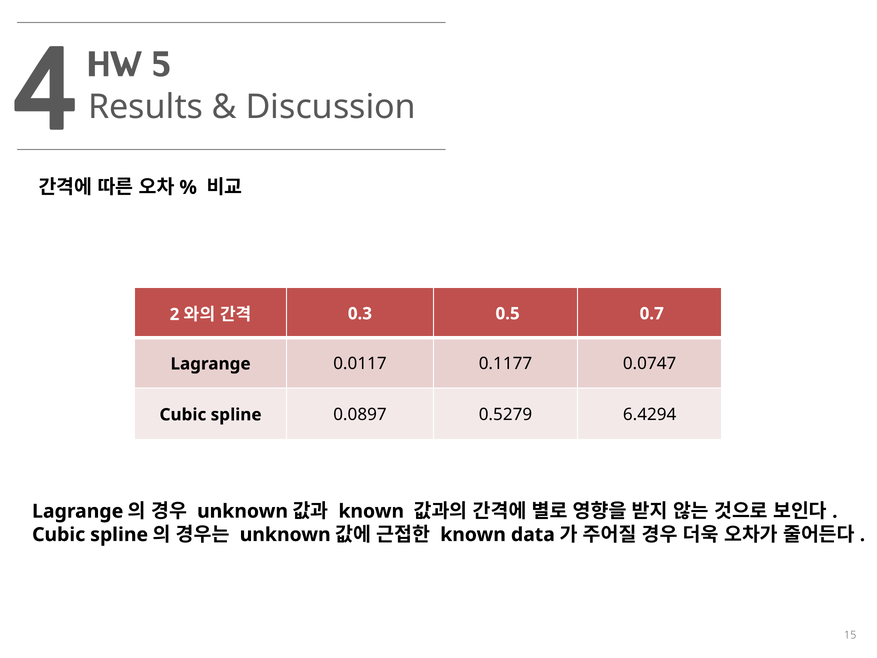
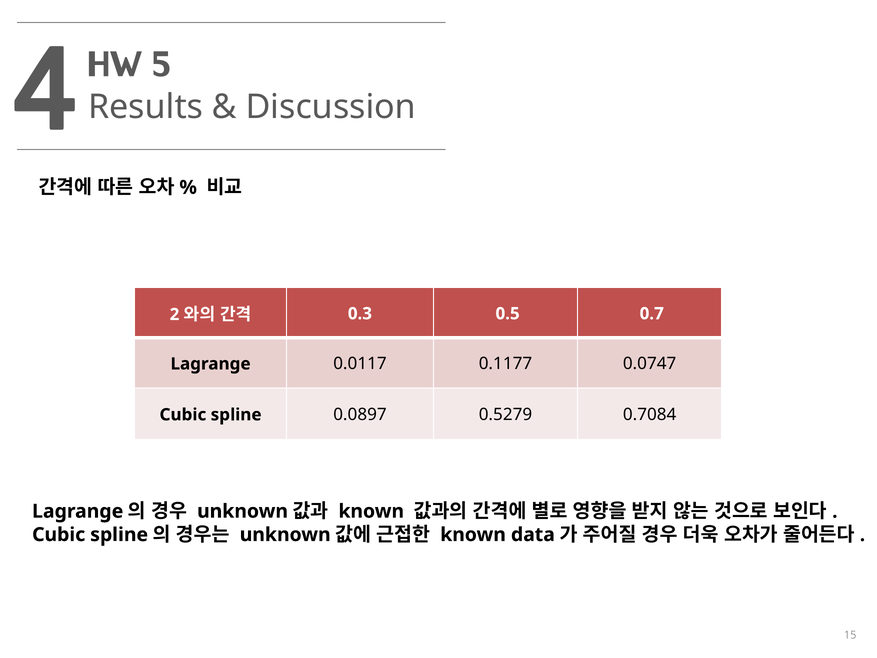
6.4294: 6.4294 -> 0.7084 (650, 415)
